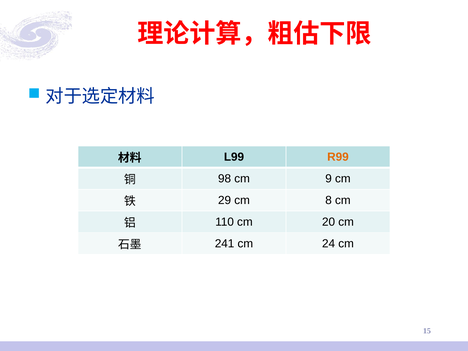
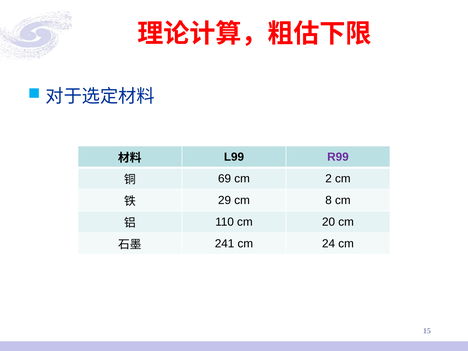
R99 colour: orange -> purple (338, 157)
98: 98 -> 69 (225, 179)
9: 9 -> 2 (329, 179)
